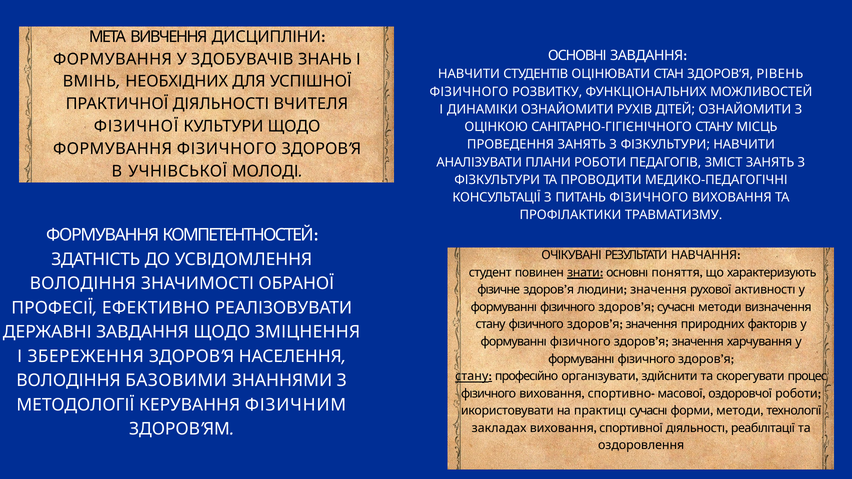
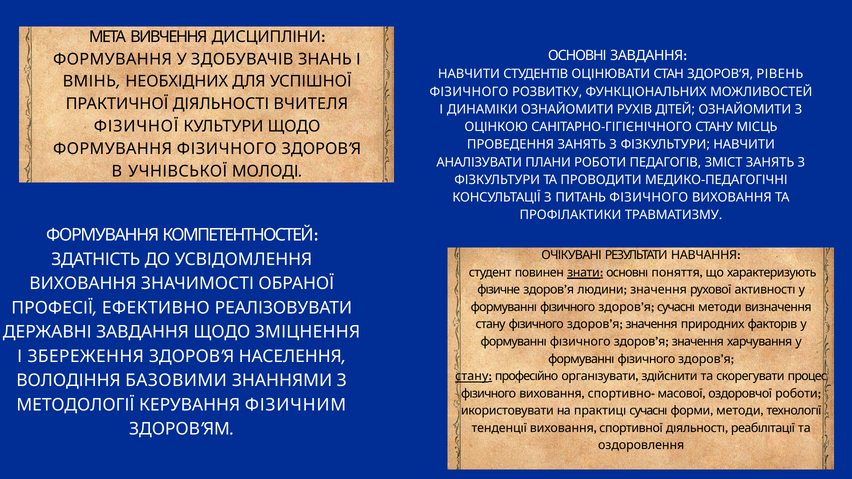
ВОЛОДІННЯ: ВОЛОДІННЯ -> ВИХОВАННЯ (83, 284)
закладах: закладах -> тенденцıї (499, 428)
